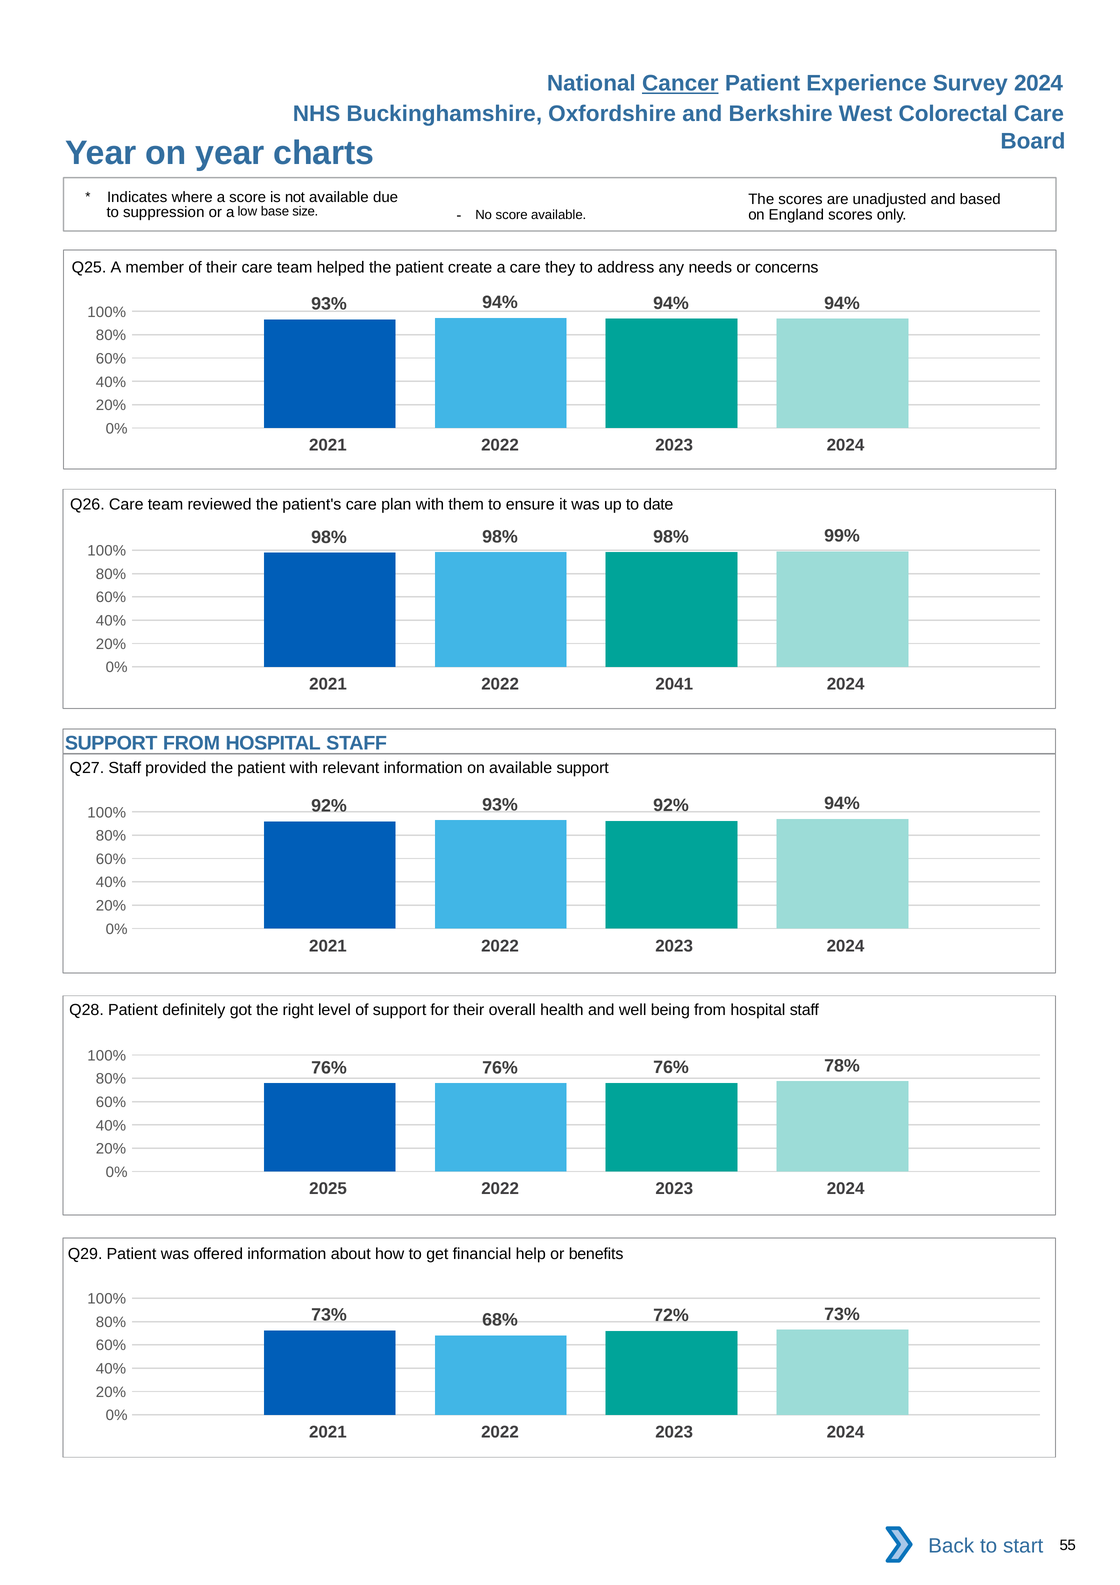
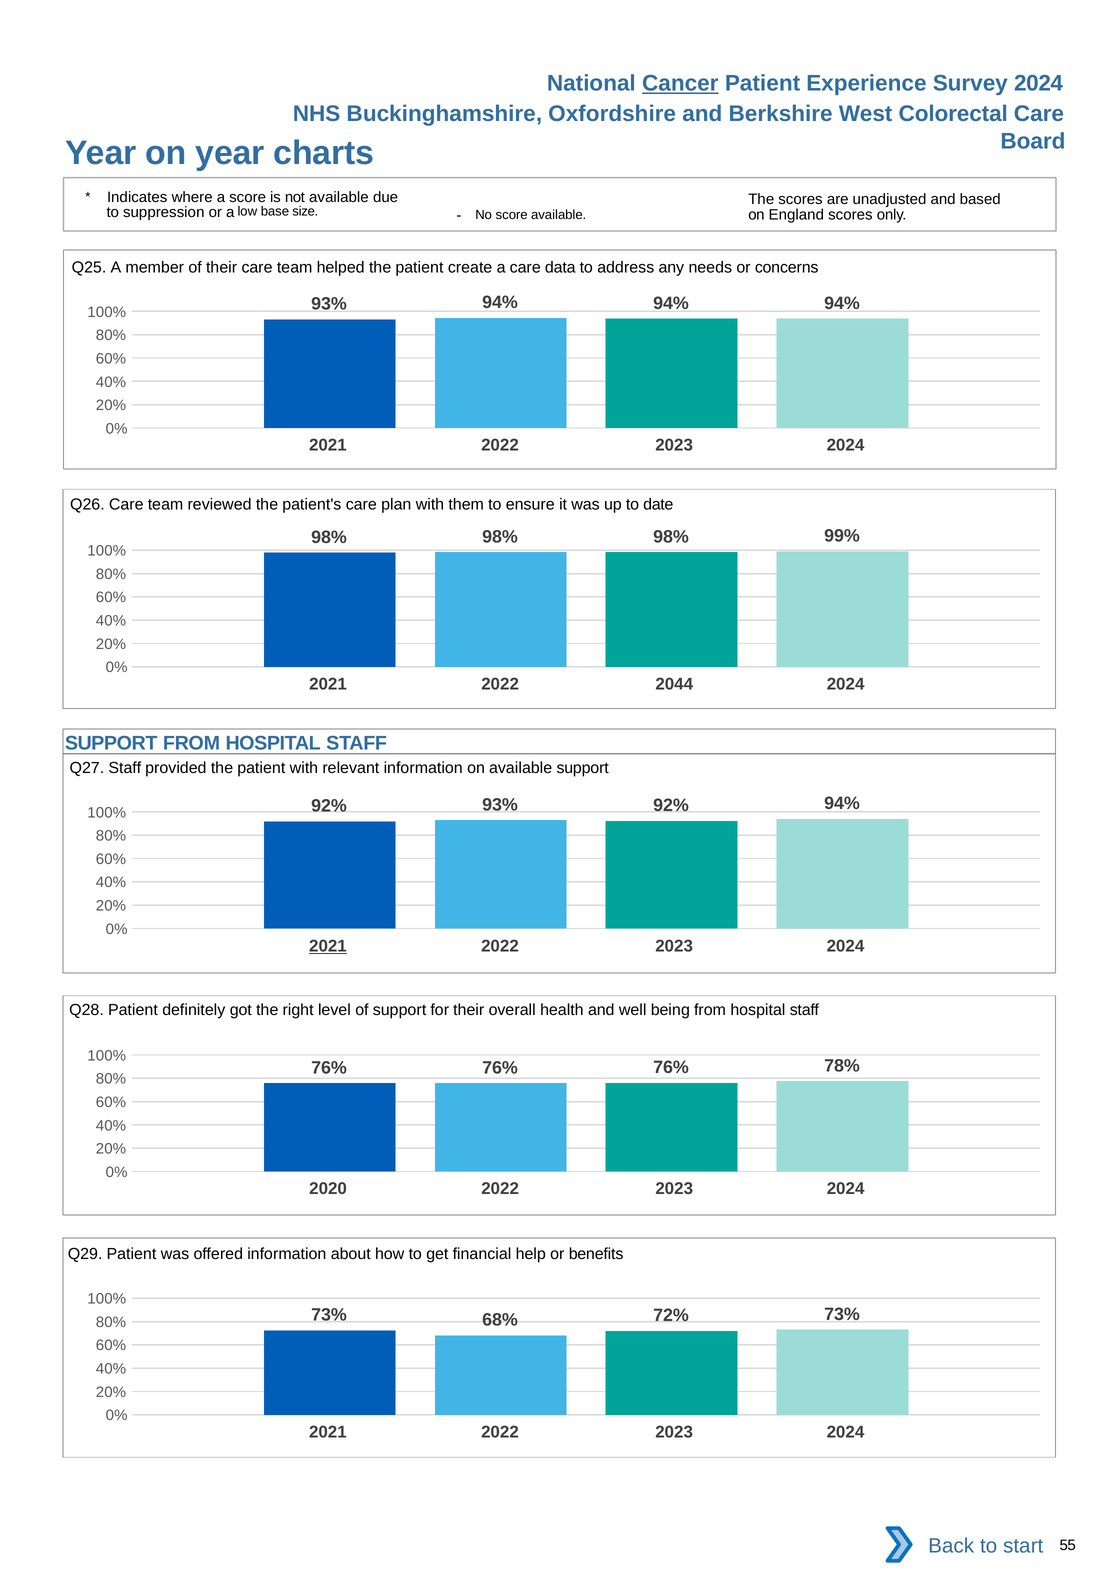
they: they -> data (560, 268)
2041: 2041 -> 2044 (674, 684)
2021 underline: none -> present (328, 946)
2025: 2025 -> 2020 (328, 1189)
